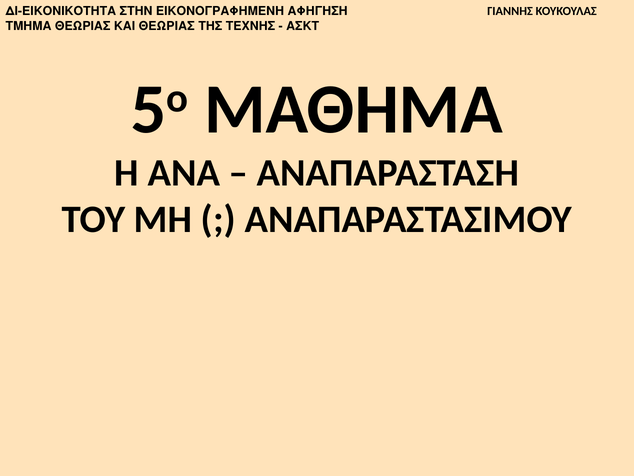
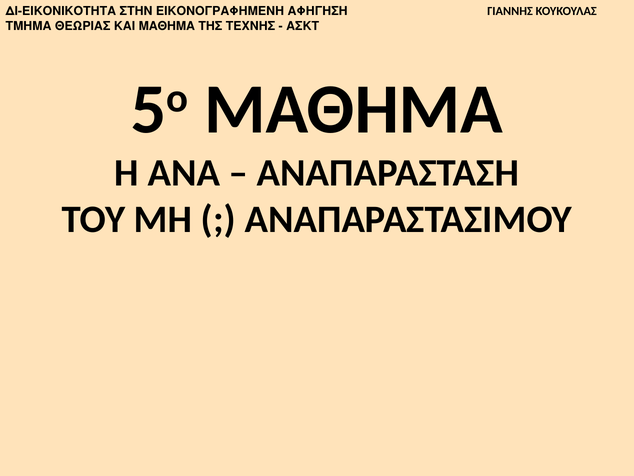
ΚΑΙ ΘΕΩΡΙΑΣ: ΘΕΩΡΙΑΣ -> ΜΑΘΗΜΑ (167, 26)
